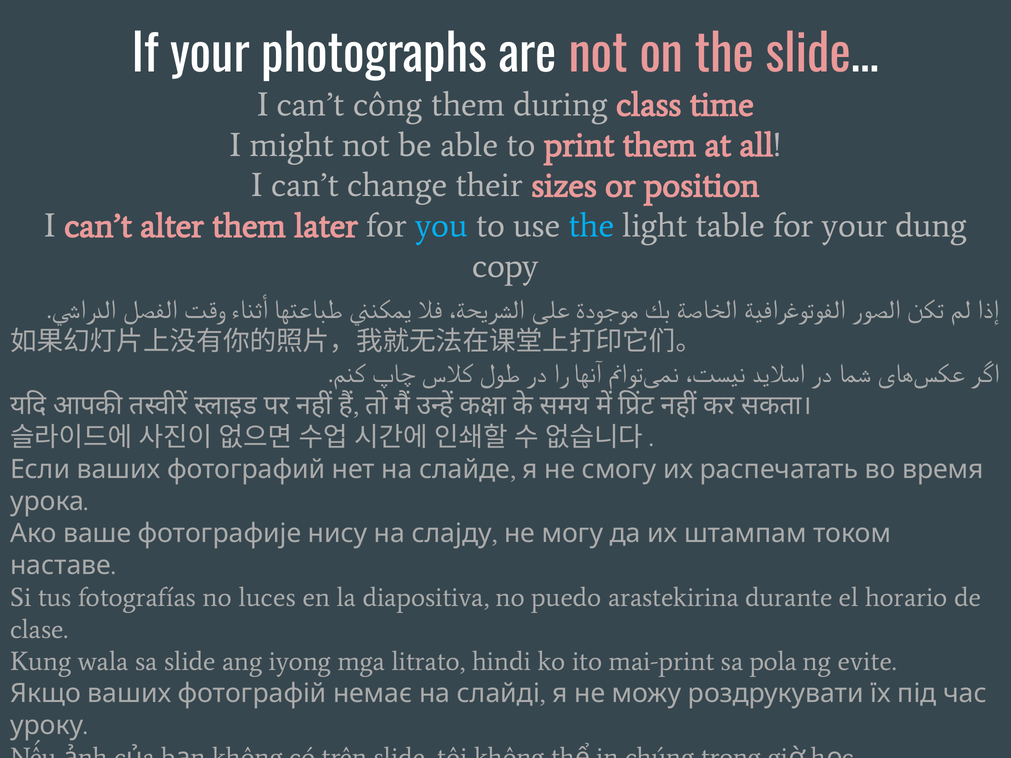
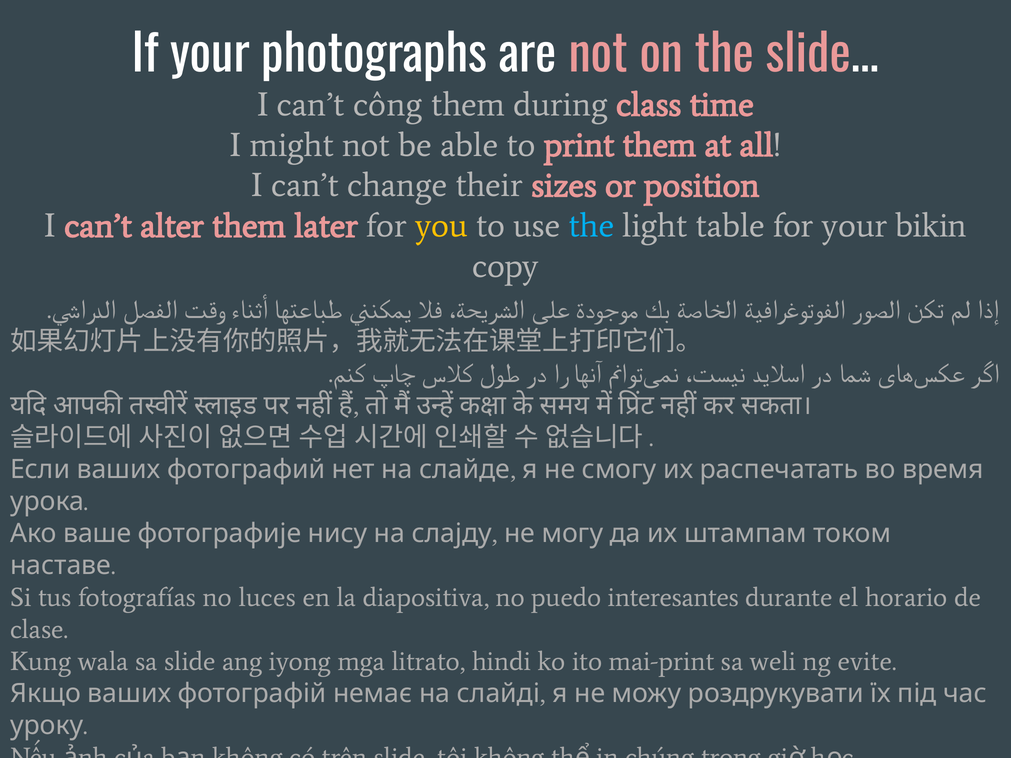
you colour: light blue -> yellow (442, 226)
dung: dung -> bikin (931, 226)
arastekirina: arastekirina -> interesantes (673, 598)
pola: pola -> weli (773, 662)
